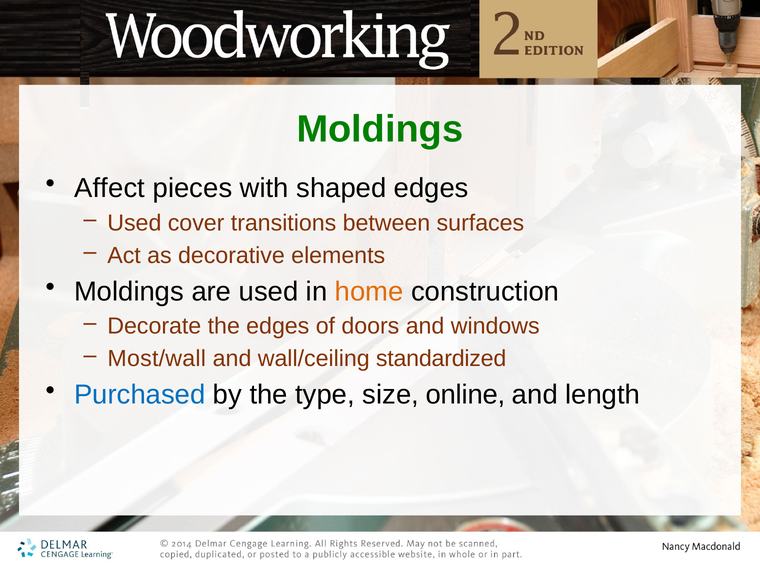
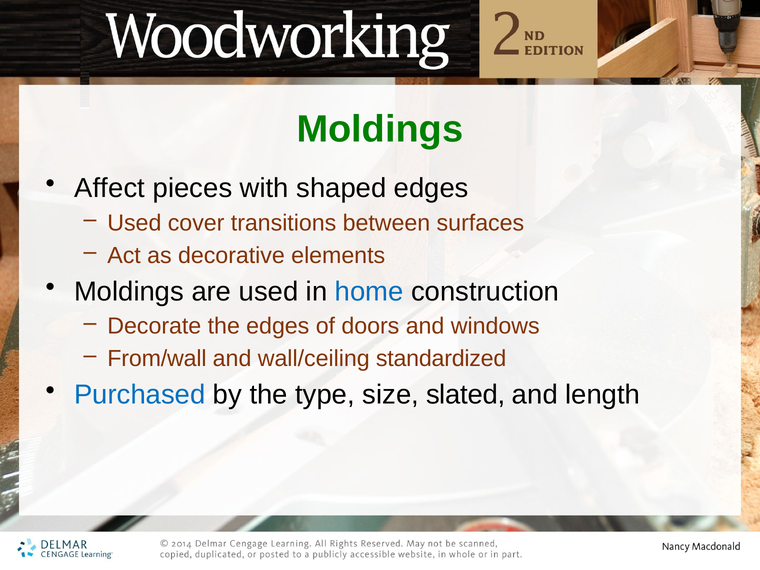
home colour: orange -> blue (369, 292)
Most/wall: Most/wall -> From/wall (157, 359)
online: online -> slated (466, 395)
